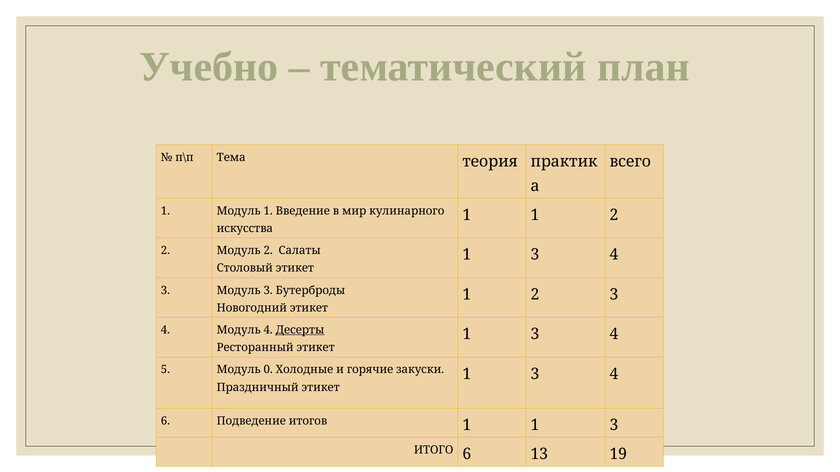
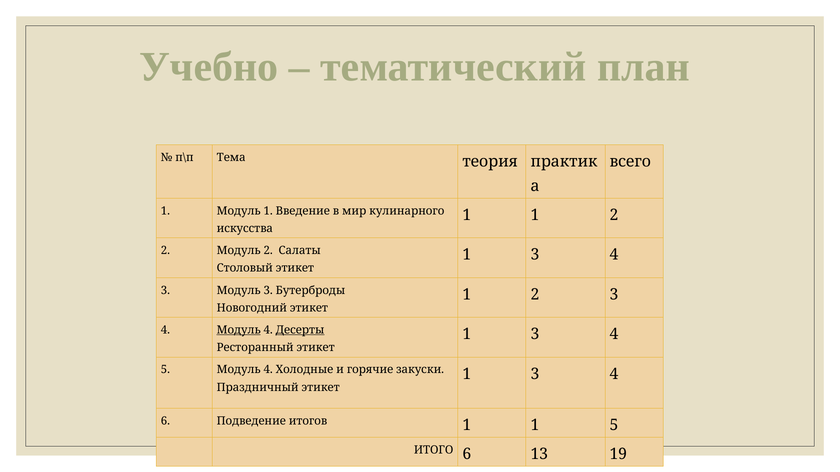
Модуль underline: none -> present (239, 330)
5 Модуль 0: 0 -> 4 (268, 370)
1 1 3: 3 -> 5 (614, 426)
